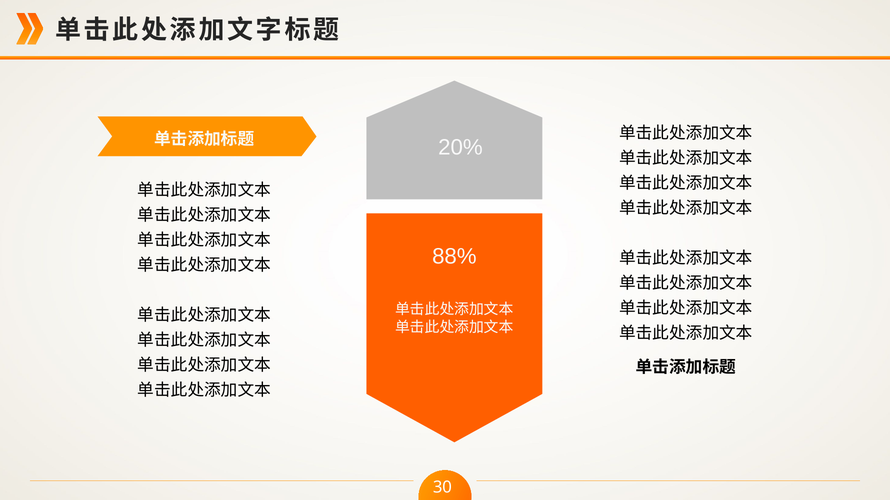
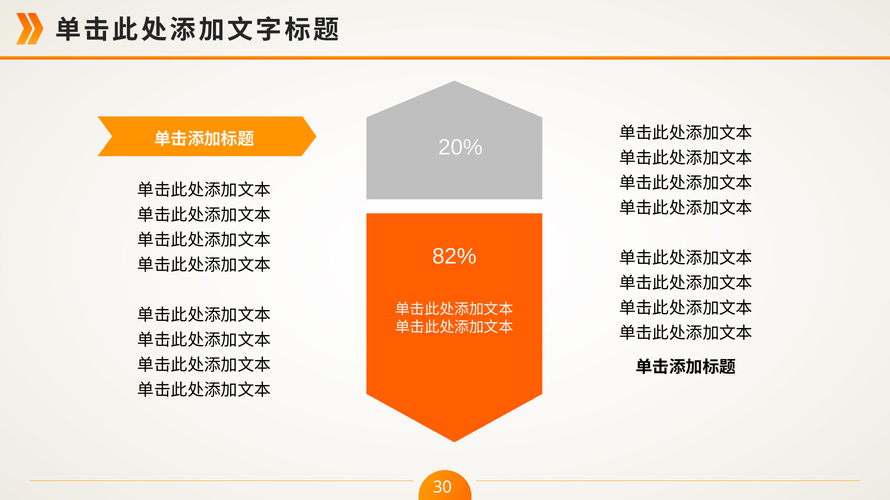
88%: 88% -> 82% (454, 257)
